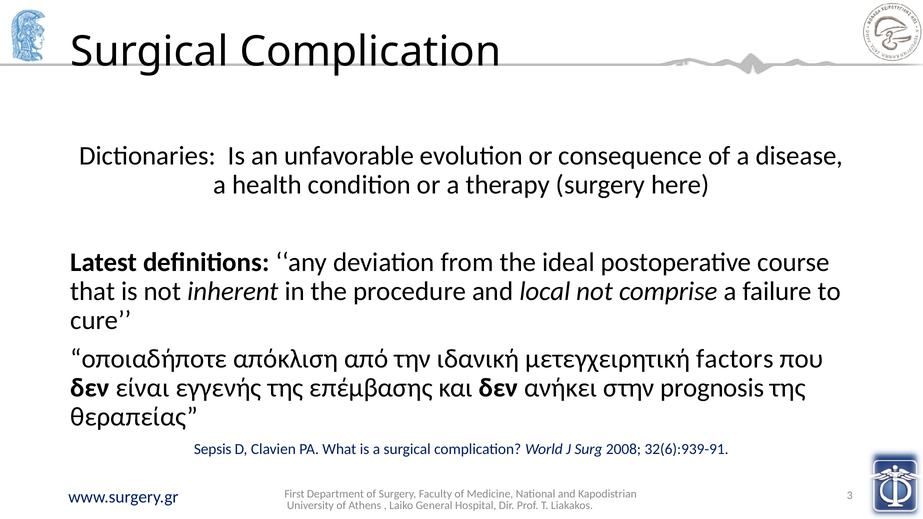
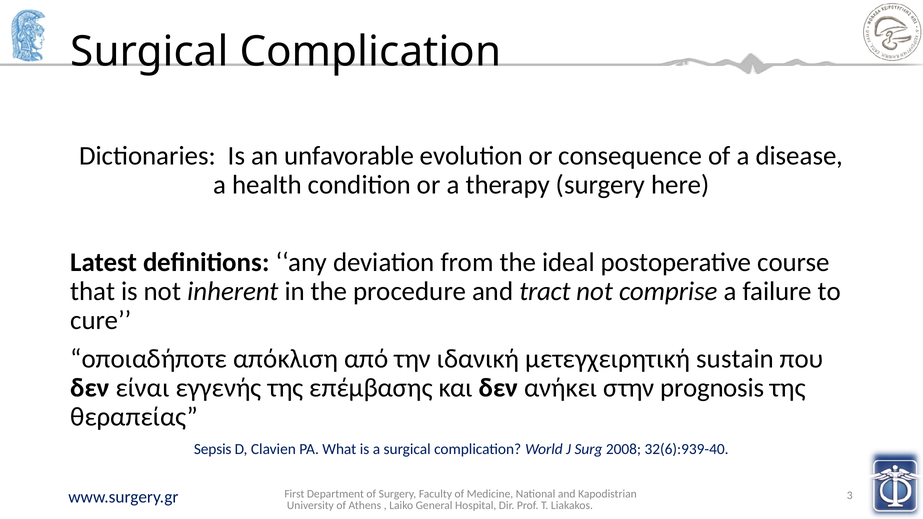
local: local -> tract (545, 291)
factors: factors -> sustain (735, 359)
32(6):939-91: 32(6):939-91 -> 32(6):939-40 (687, 450)
